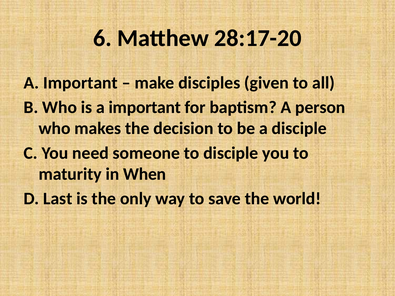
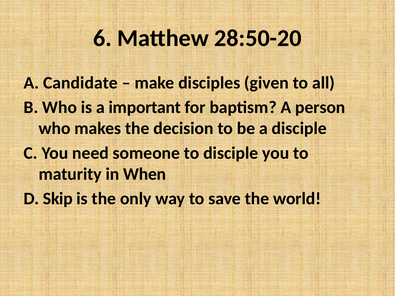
28:17-20: 28:17-20 -> 28:50-20 (258, 38)
Important: Important -> Candidate (80, 83)
Last: Last -> Skip (58, 199)
